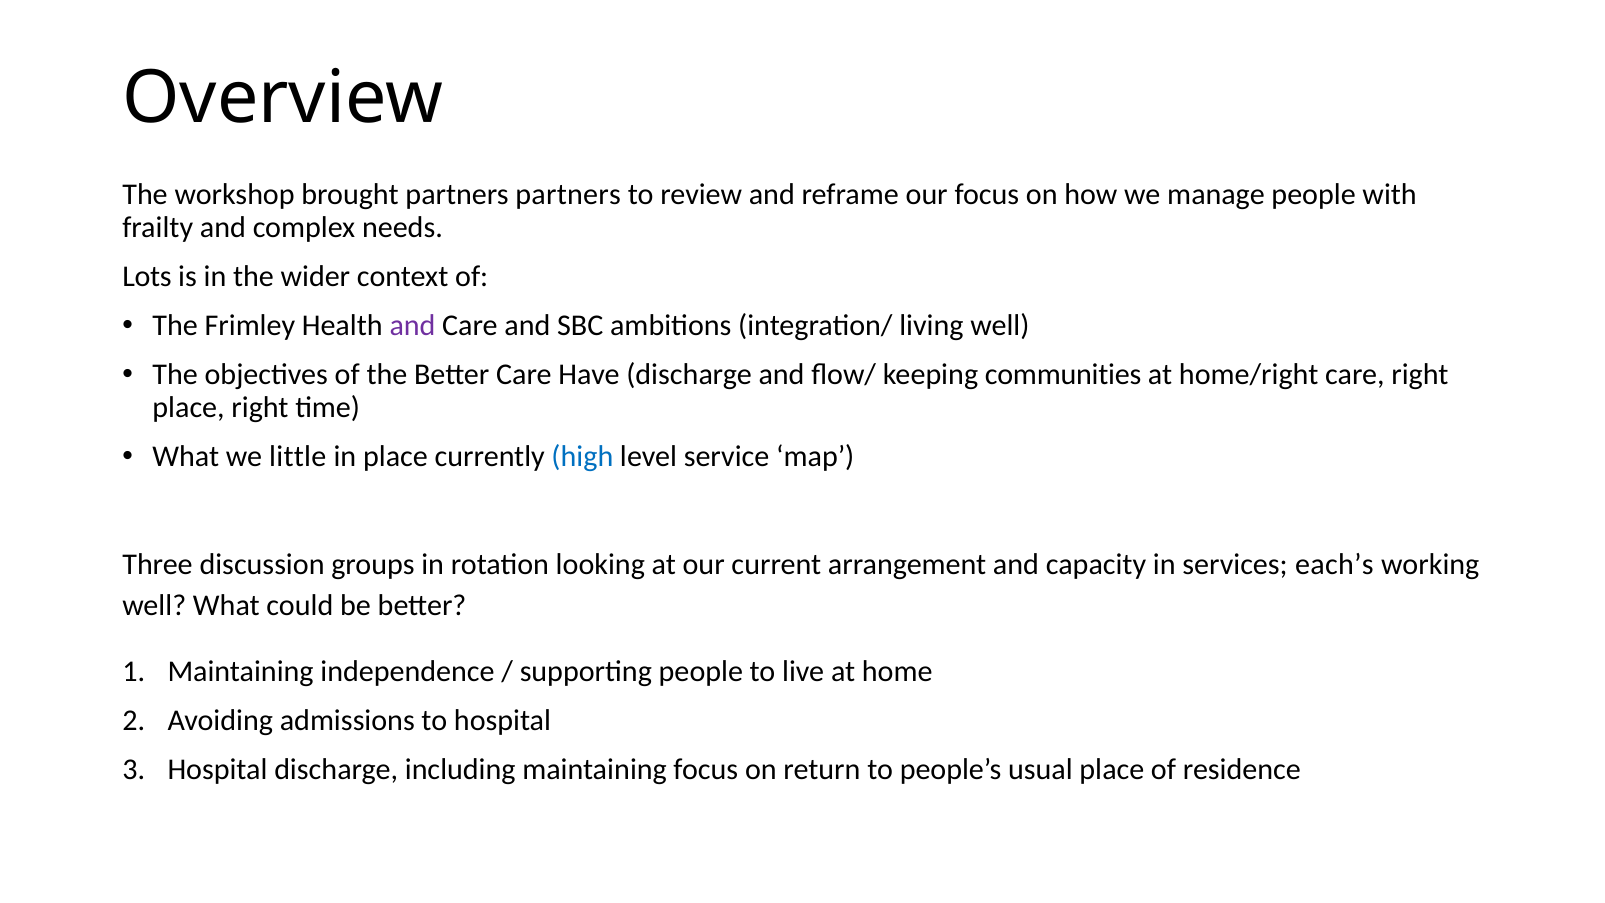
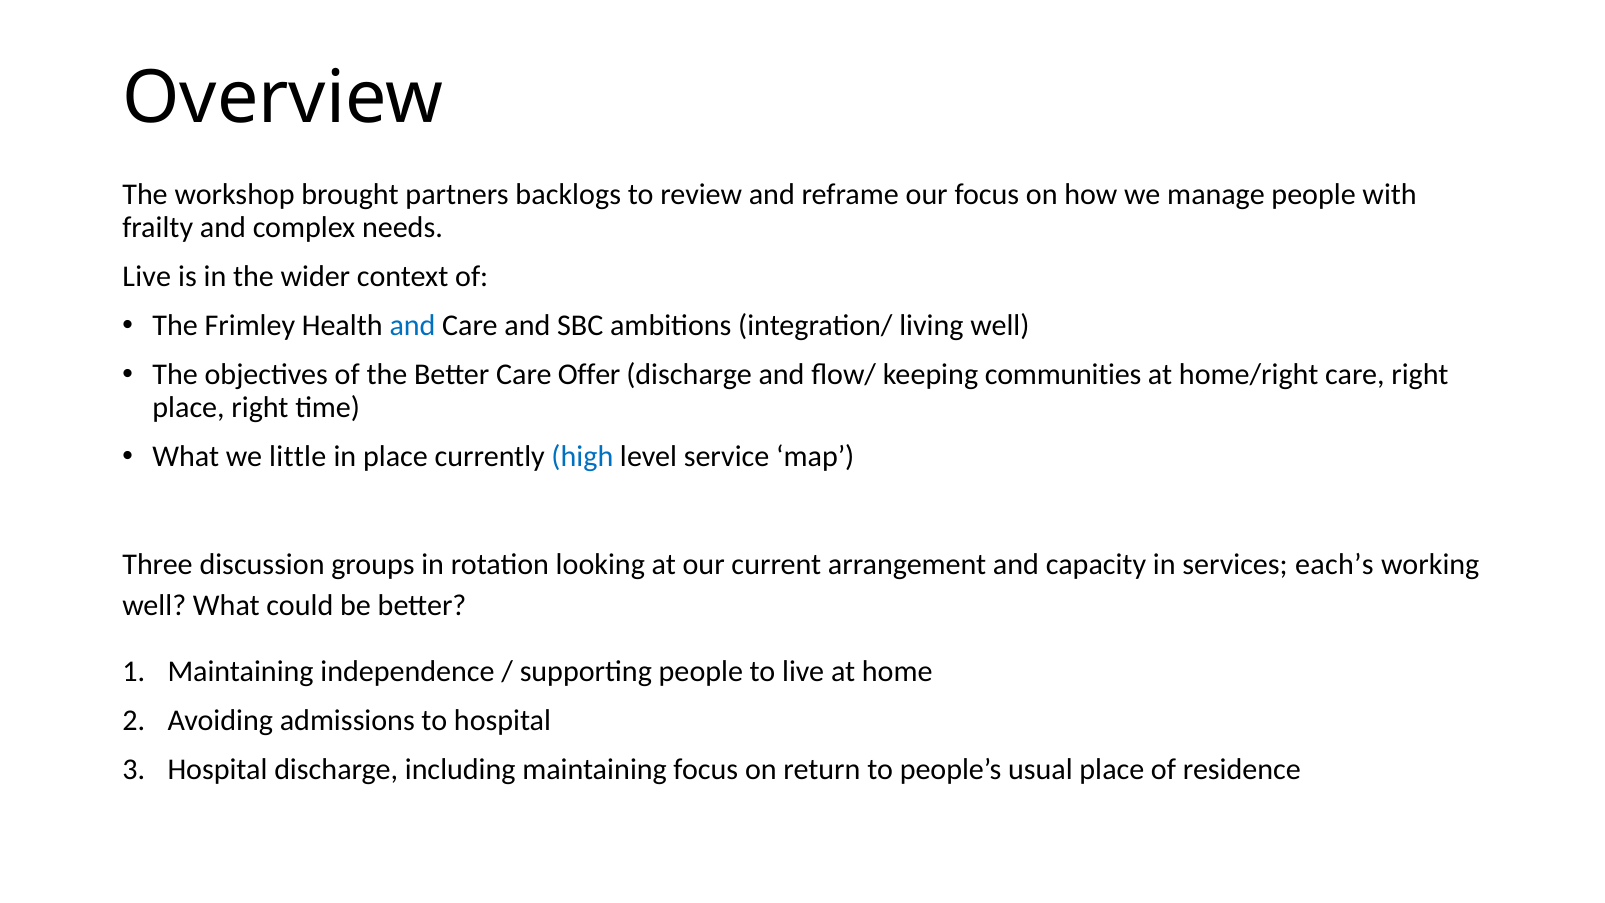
partners partners: partners -> backlogs (568, 195)
Lots: Lots -> Live (147, 276)
and colour: purple -> blue (412, 326)
Have: Have -> Offer (589, 375)
